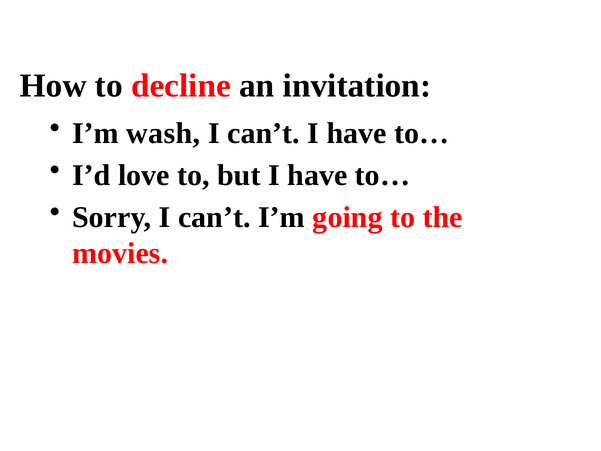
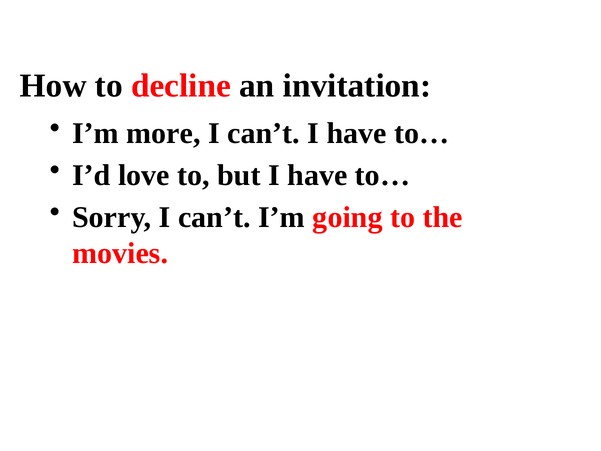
wash: wash -> more (164, 133)
